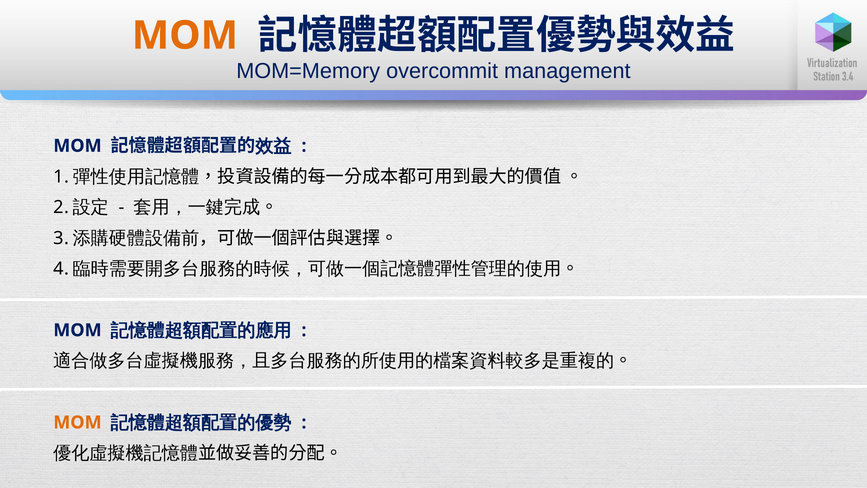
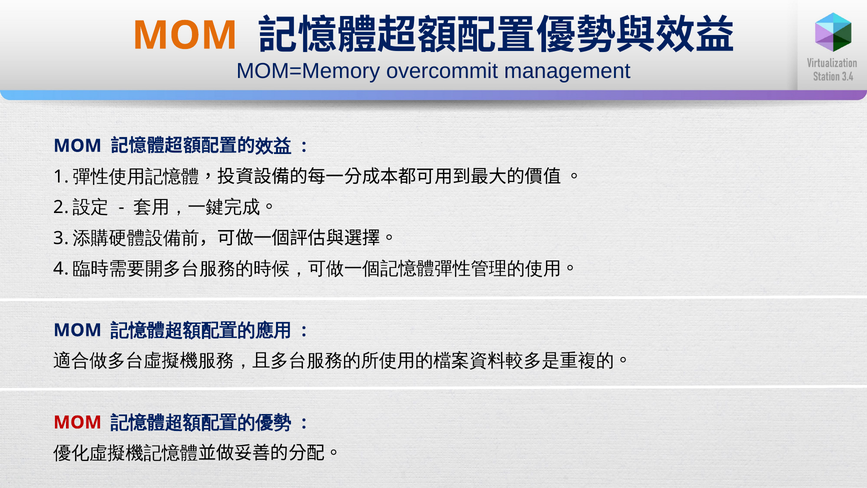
MOM colour: orange -> red (77, 422)
